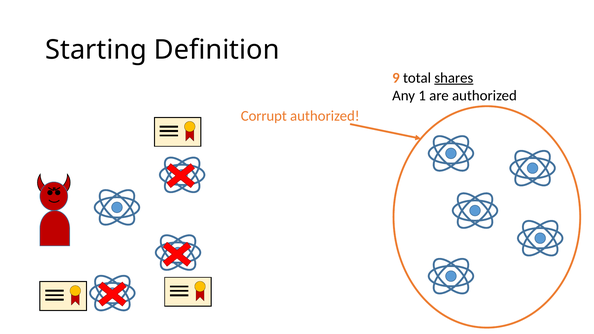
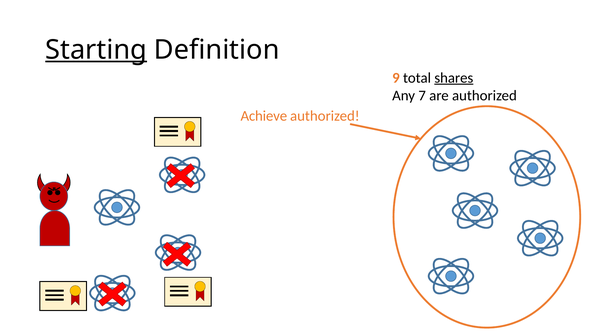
Starting underline: none -> present (96, 50)
1: 1 -> 7 (422, 96)
Corrupt: Corrupt -> Achieve (264, 116)
